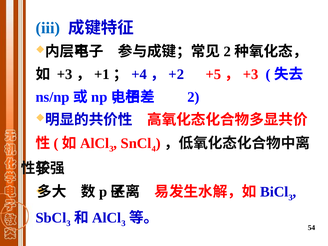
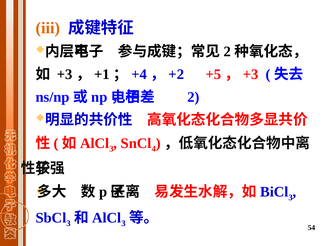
iii colour: blue -> orange (48, 28)
